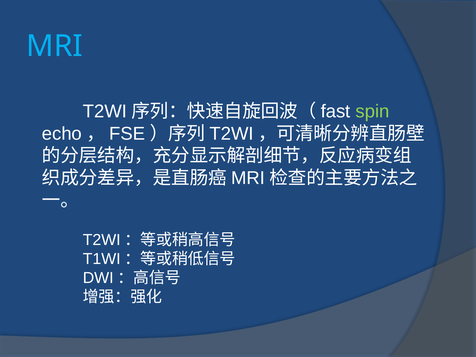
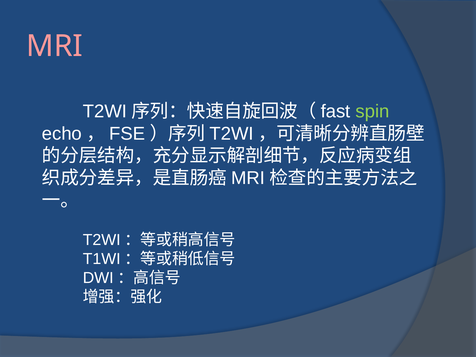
MRI colour: light blue -> pink (55, 46)
